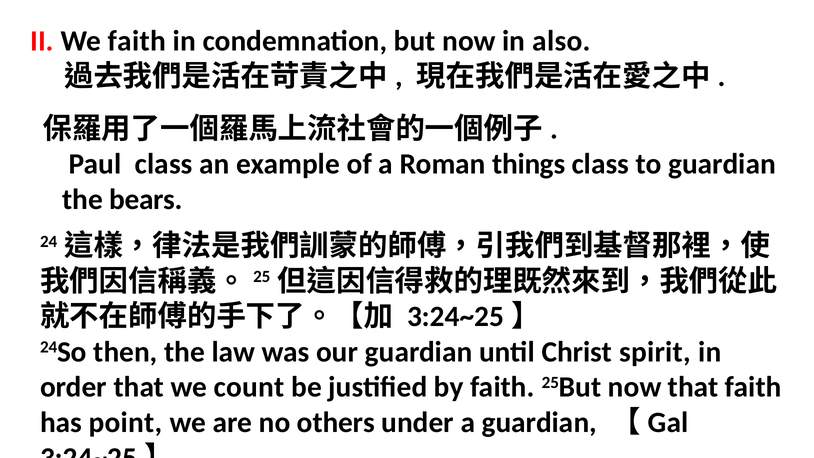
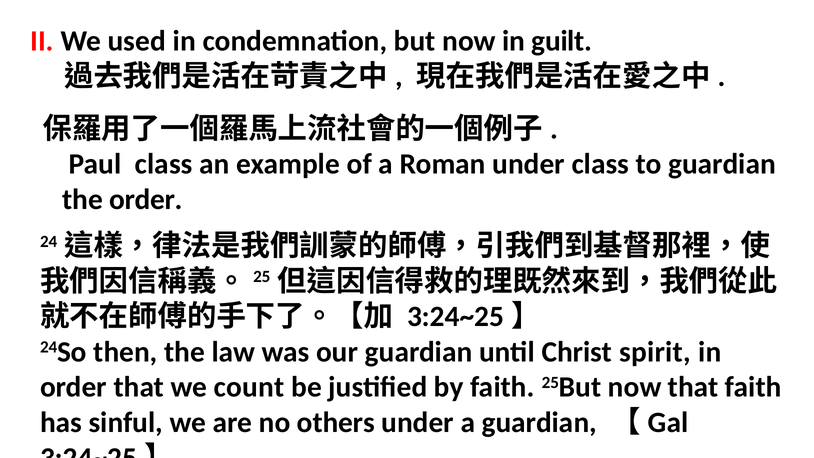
We faith: faith -> used (137, 41)
also: also -> guilt (562, 41)
Roman things: things -> under (529, 164)
the bears: bears -> order (146, 199)
point: point -> sinful (126, 422)
